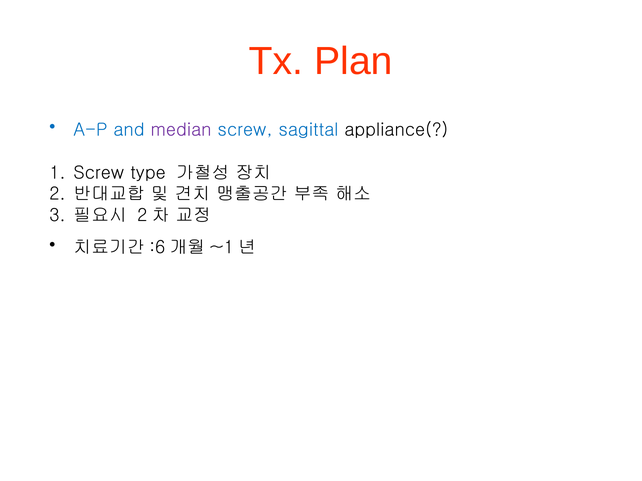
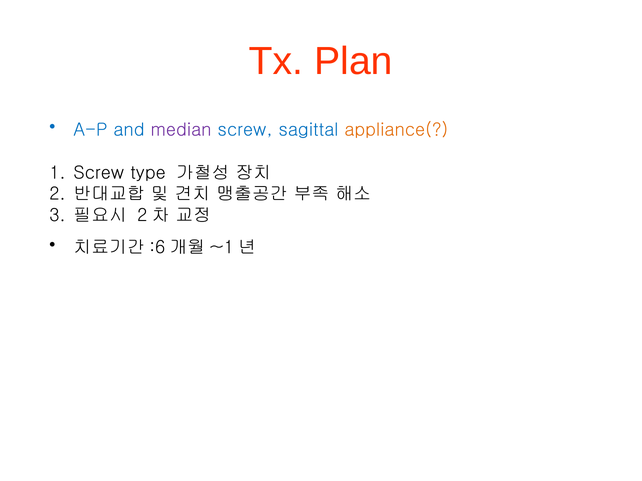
appliance( colour: black -> orange (396, 130)
